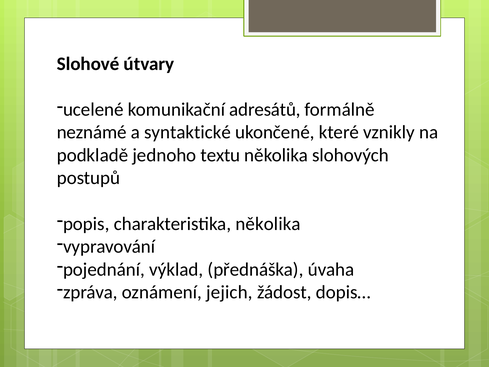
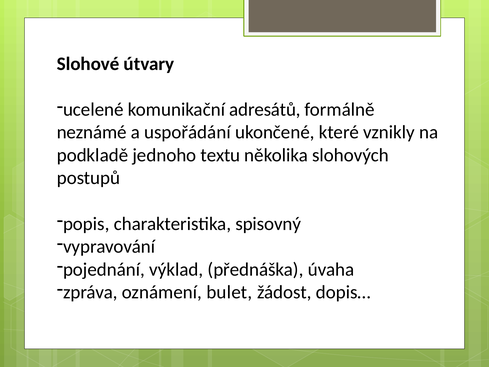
syntaktické: syntaktické -> uspořádání (187, 132)
charakteristika několika: několika -> spisovný (268, 224)
jejich: jejich -> bulet (229, 292)
